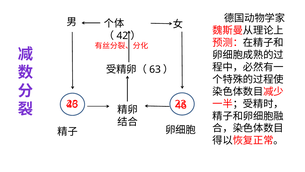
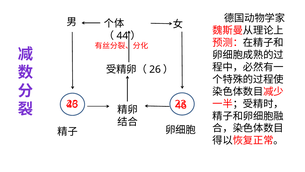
42: 42 -> 44 (122, 36)
63: 63 -> 26 (155, 69)
